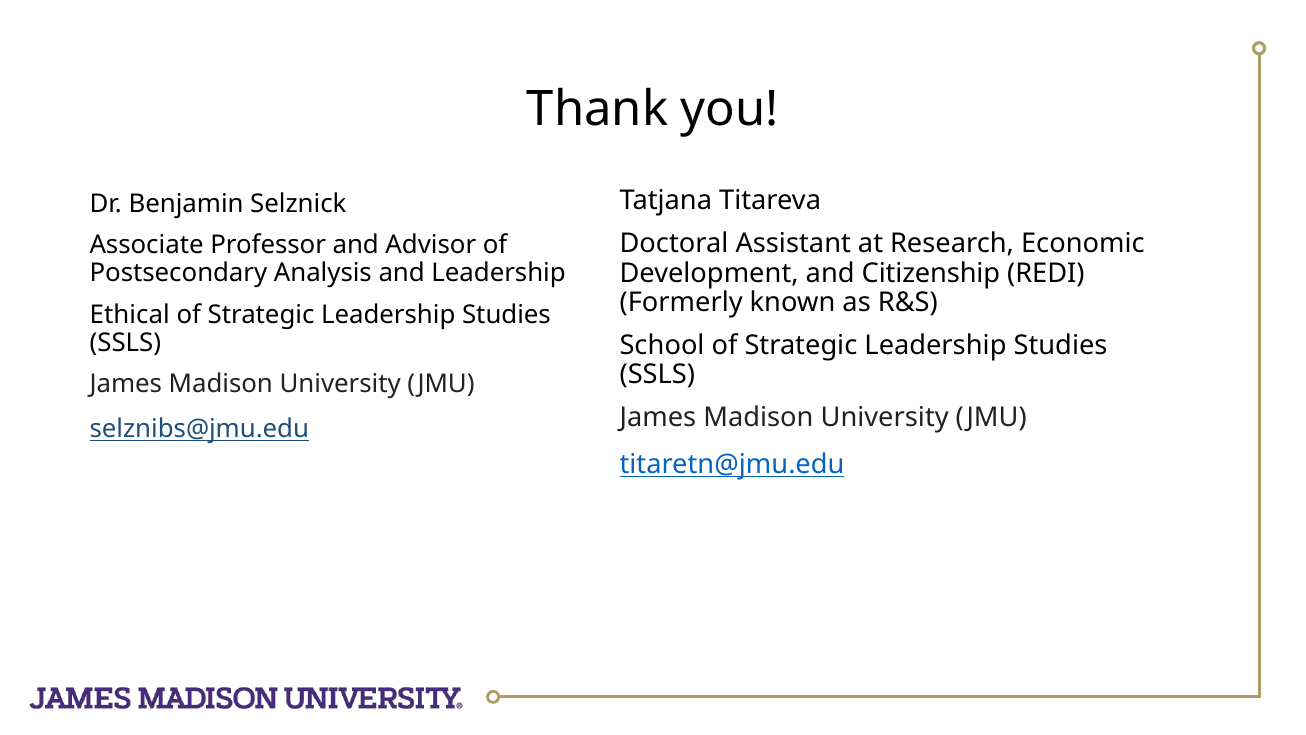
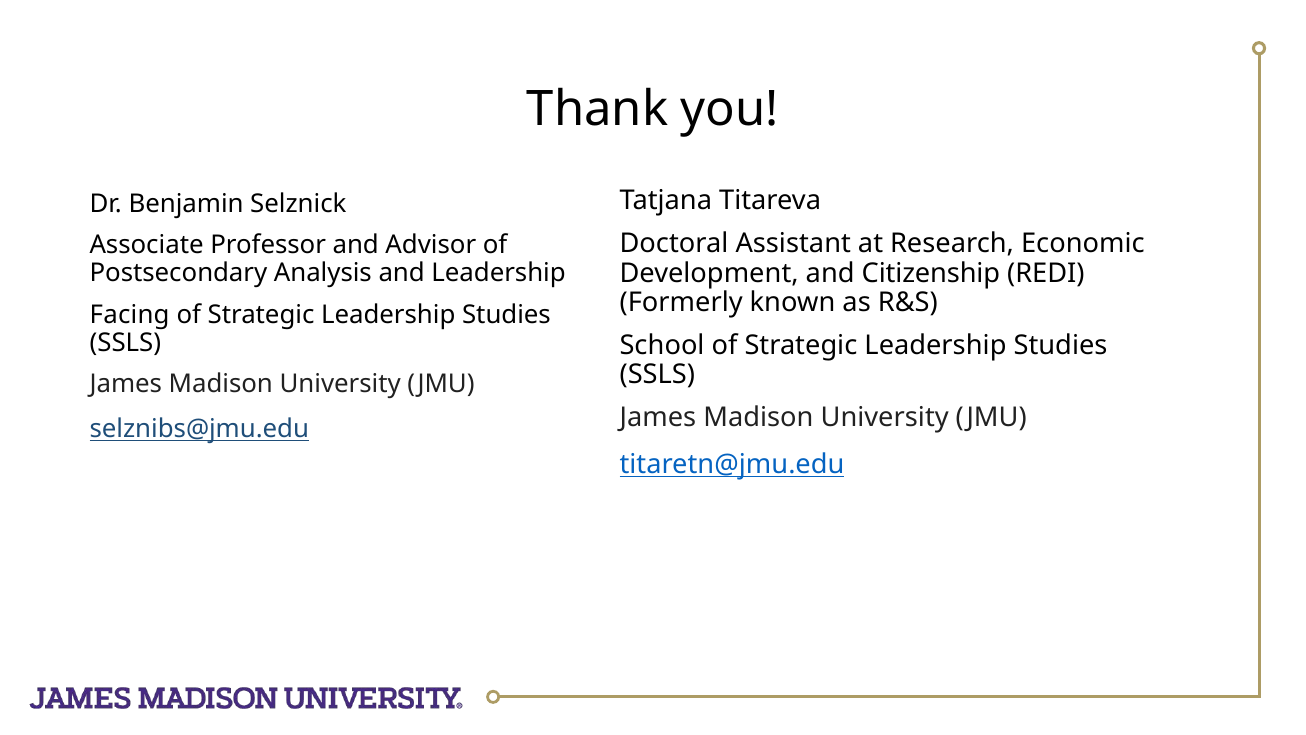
Ethical: Ethical -> Facing (130, 314)
